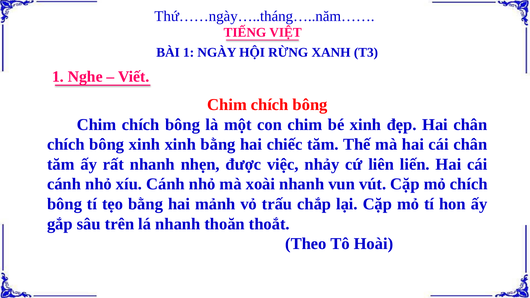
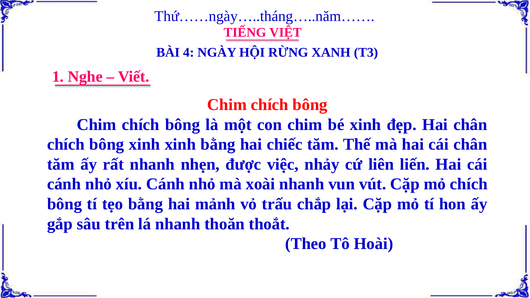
BÀI 1: 1 -> 4 (189, 52)
